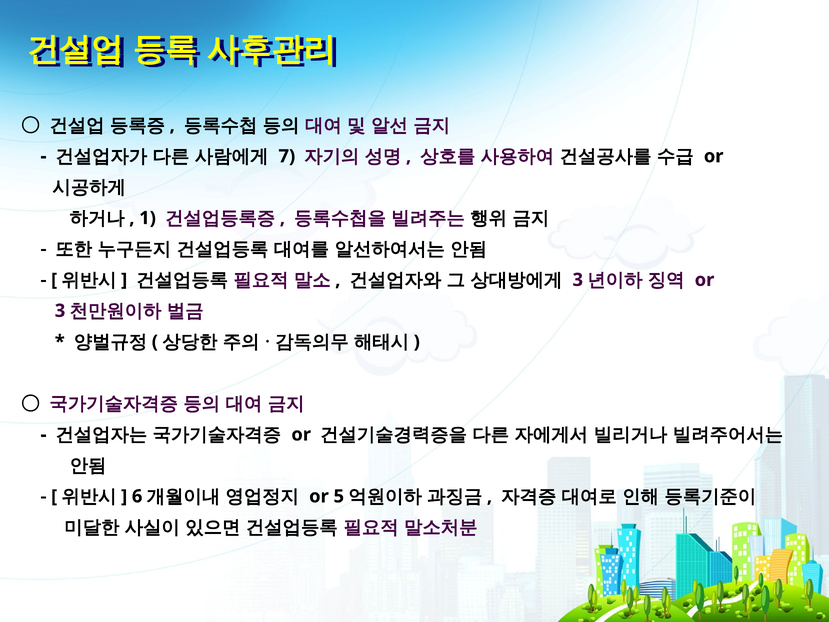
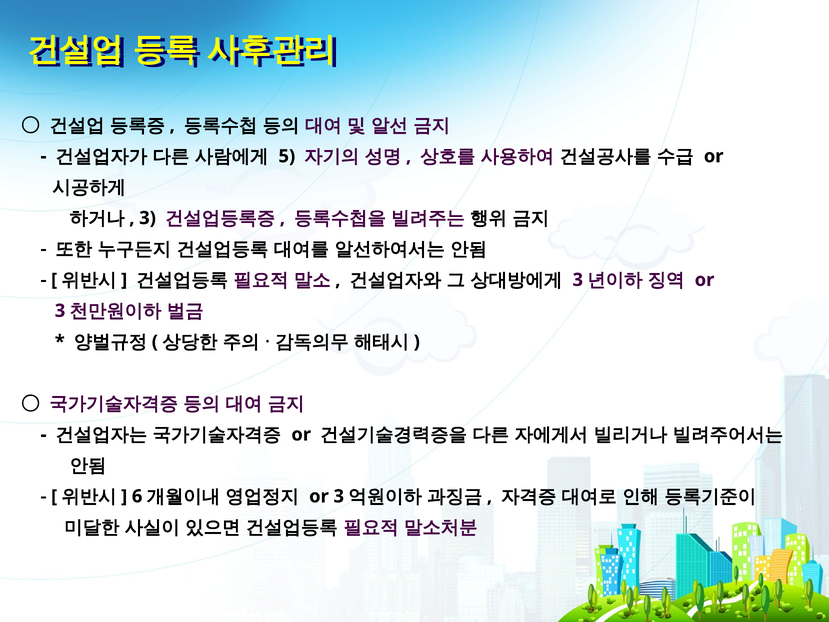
7: 7 -> 5 (287, 156)
1: 1 -> 3 (148, 218)
5: 5 -> 3 (339, 496)
